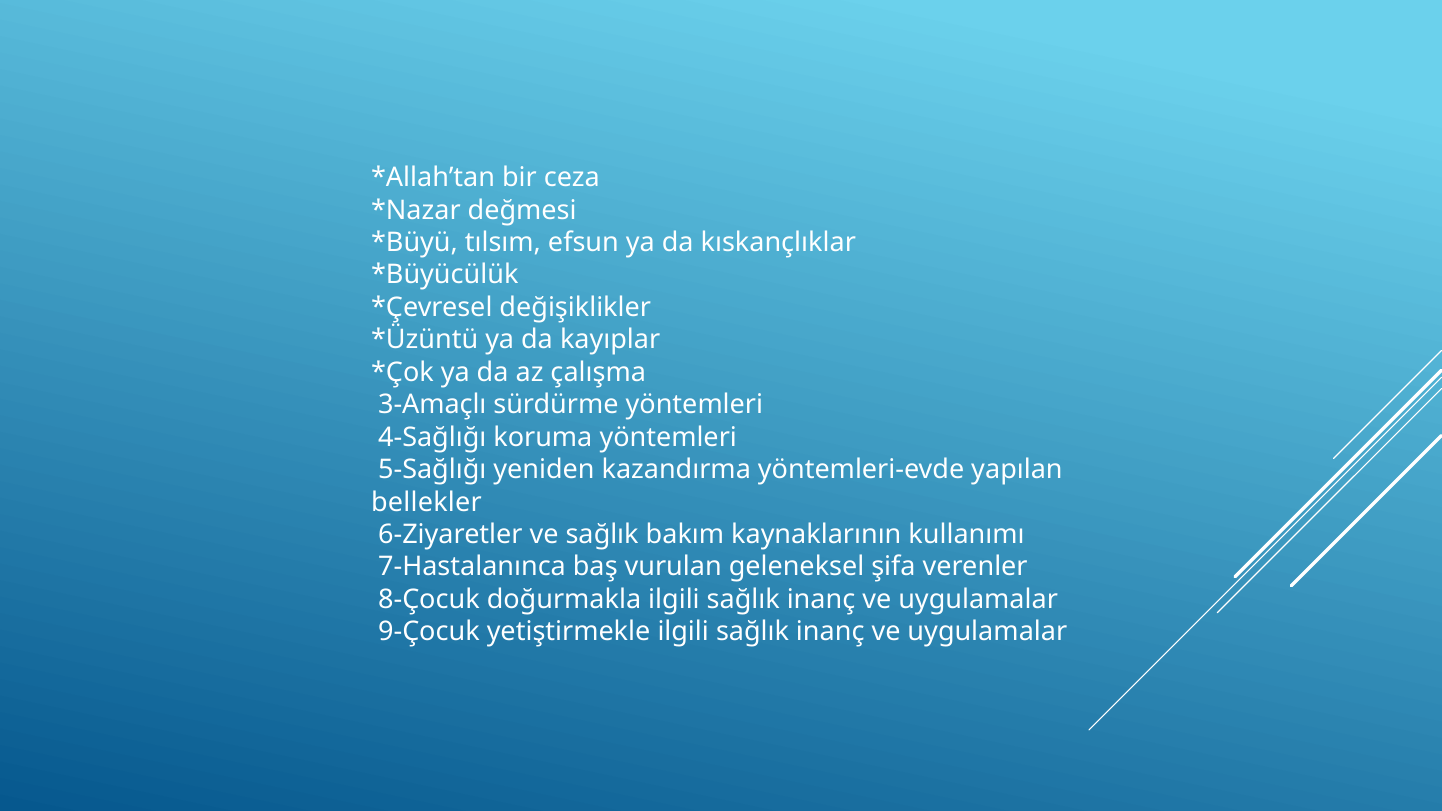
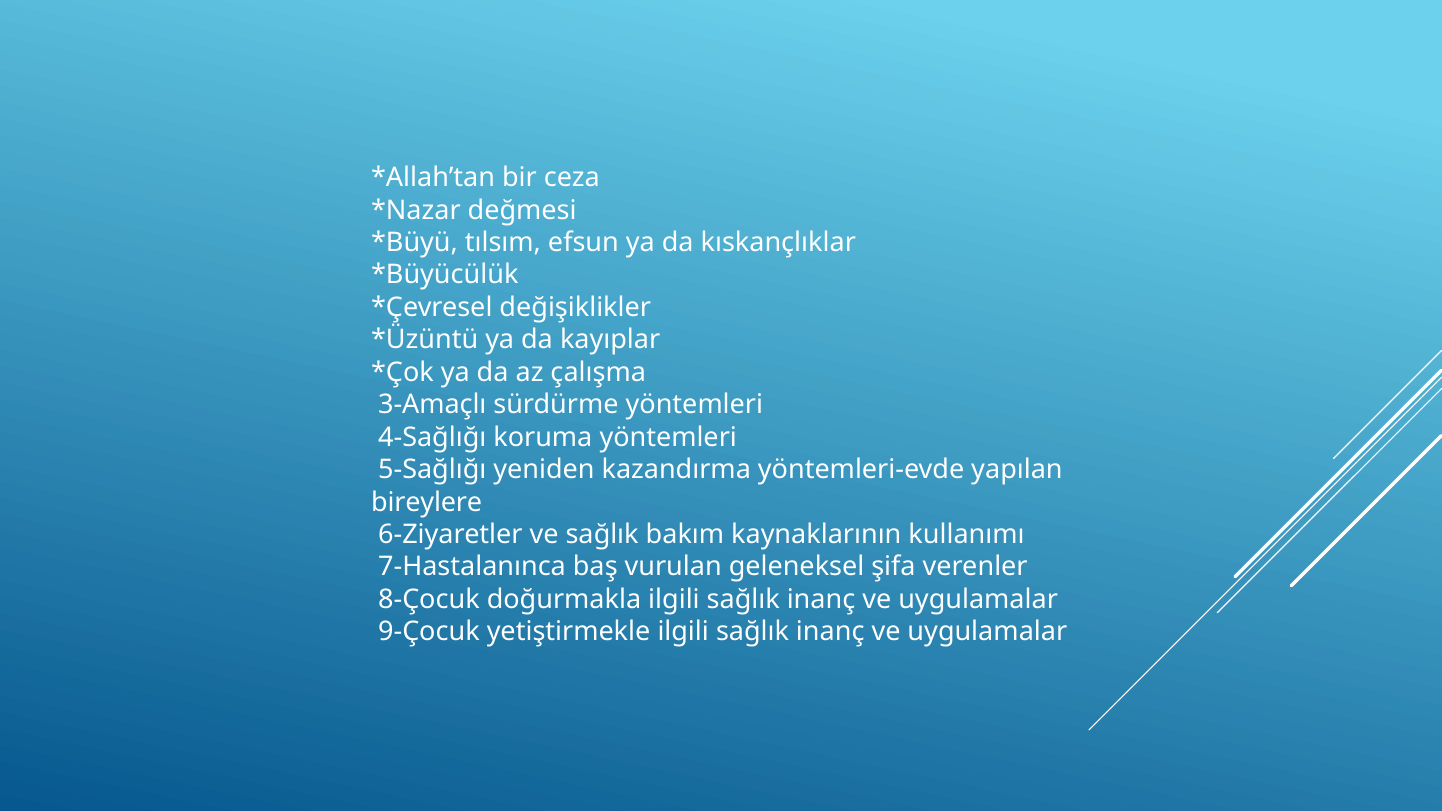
bellekler: bellekler -> bireylere (427, 502)
